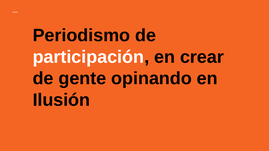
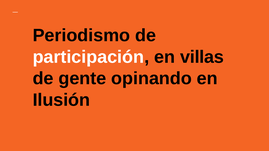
crear: crear -> villas (202, 57)
